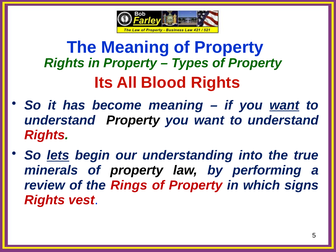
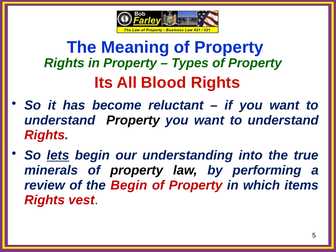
become meaning: meaning -> reluctant (176, 105)
want underline: present -> none (284, 105)
the Rings: Rings -> Begin (129, 185)
signs: signs -> items (302, 185)
